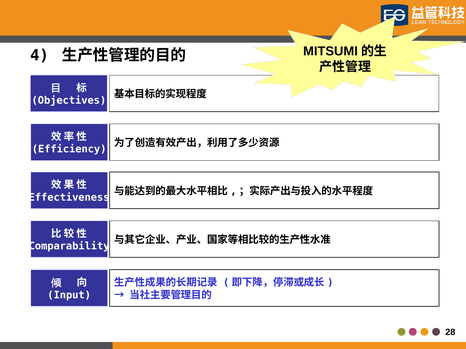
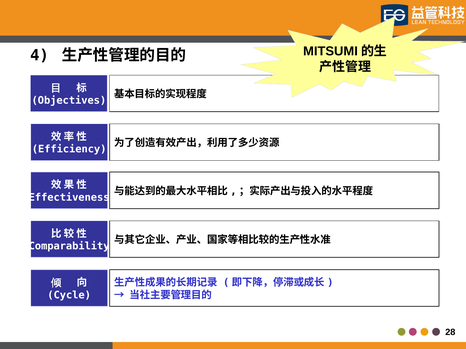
Input: Input -> Cycle (69, 295)
